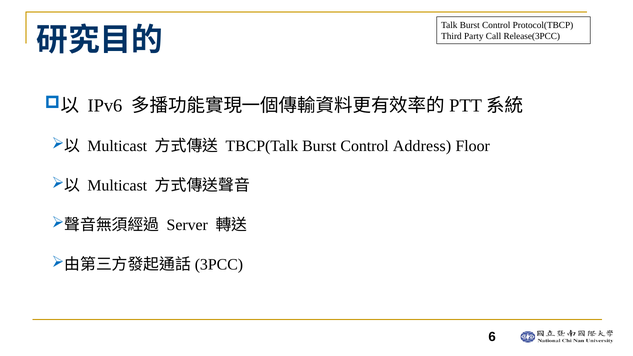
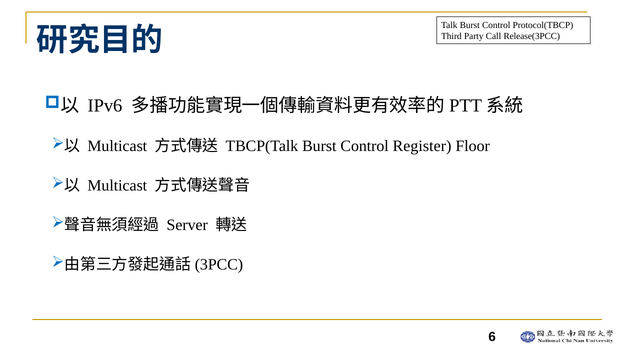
Address: Address -> Register (422, 146)
